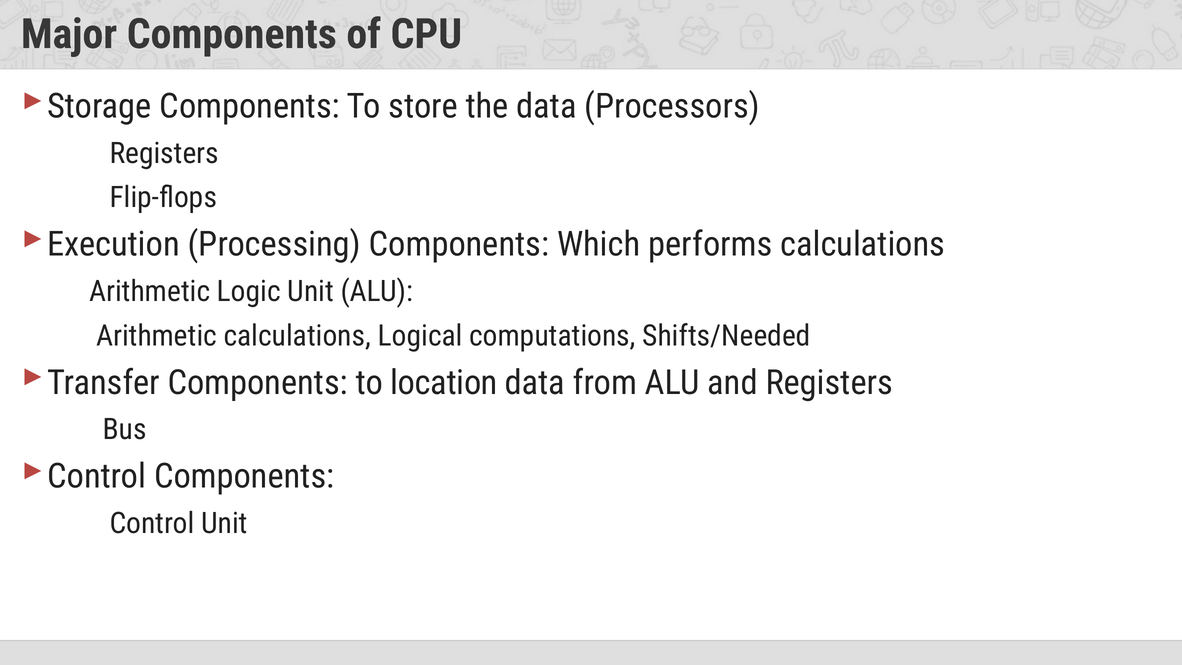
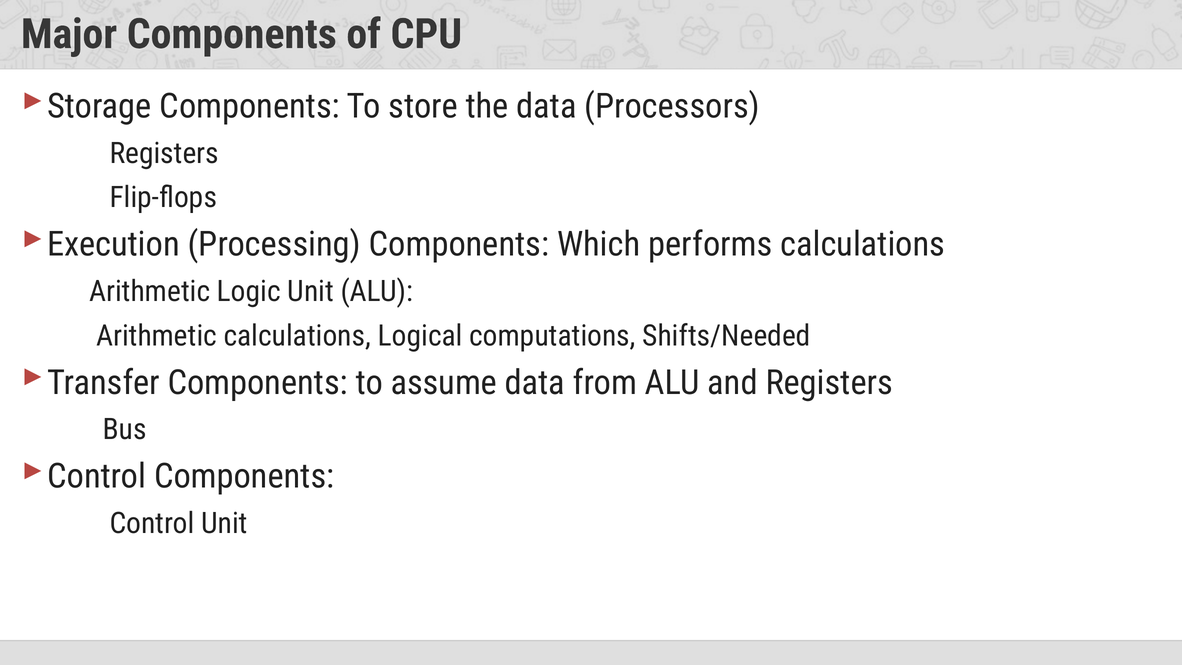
location: location -> assume (444, 383)
